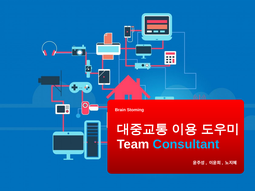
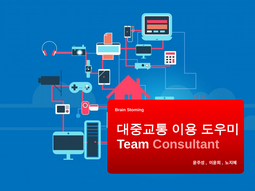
Consultant colour: light blue -> pink (186, 144)
